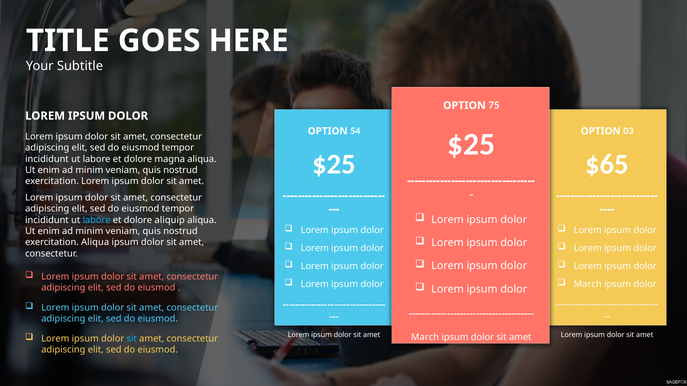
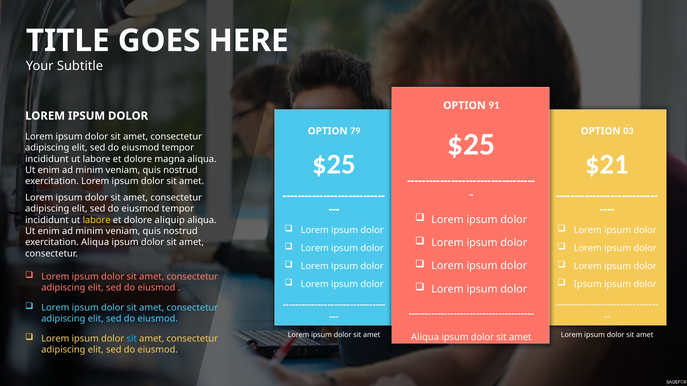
75: 75 -> 91 (494, 106)
54: 54 -> 79 (355, 131)
$65: $65 -> $21 (607, 164)
labore colour: light blue -> yellow (97, 220)
March: March -> Ipsum (588, 284)
March: March -> Aliqua (425, 337)
